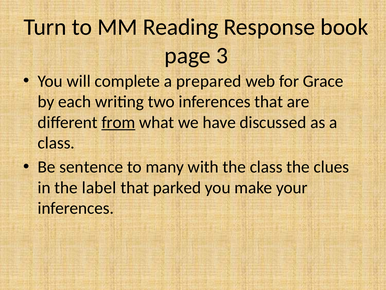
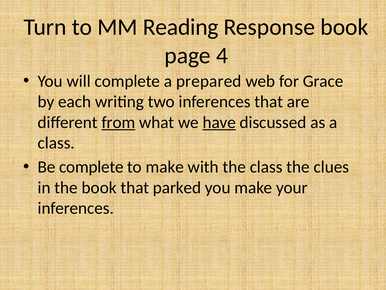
3: 3 -> 4 (222, 55)
have underline: none -> present (219, 122)
Be sentence: sentence -> complete (91, 167)
to many: many -> make (165, 167)
the label: label -> book (99, 187)
